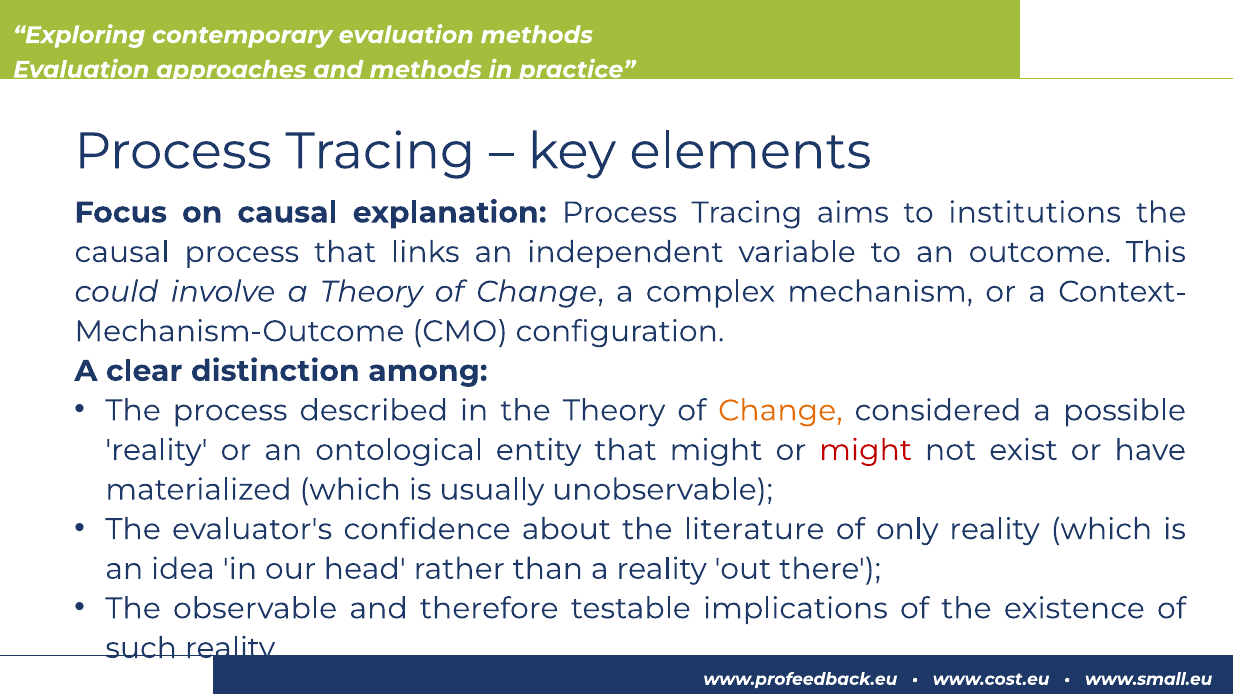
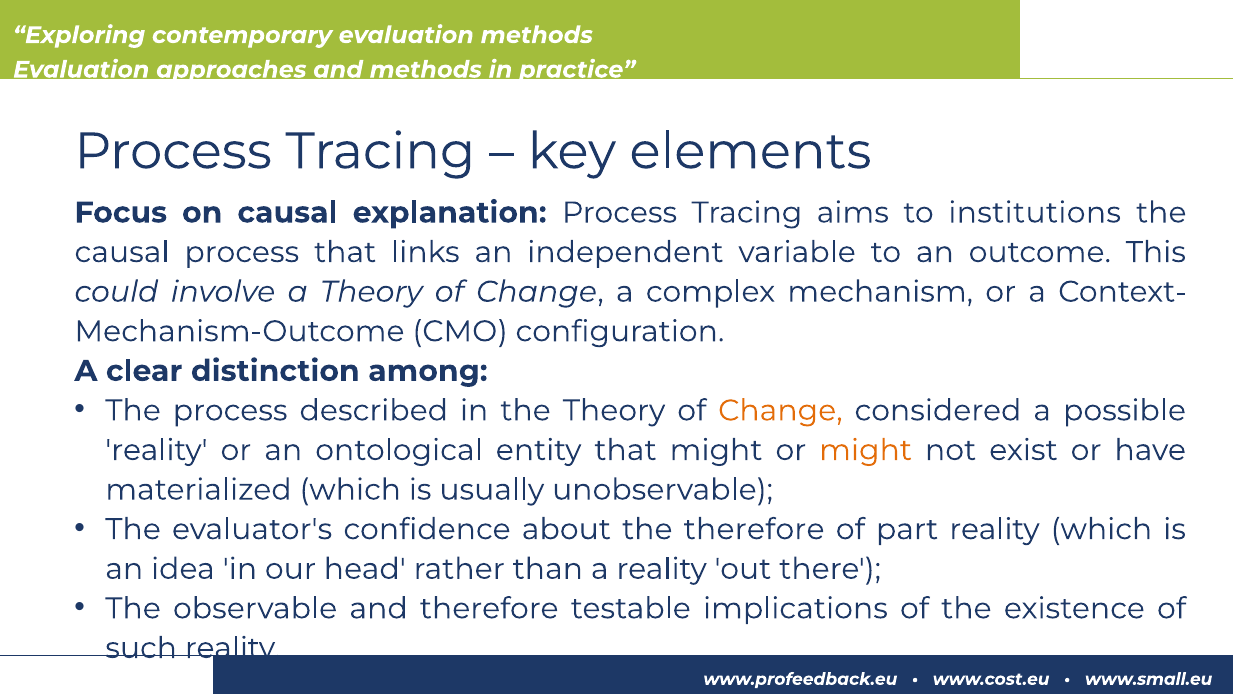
might colour: red -> orange (866, 450)
the literature: literature -> therefore (754, 529)
only: only -> part (907, 529)
